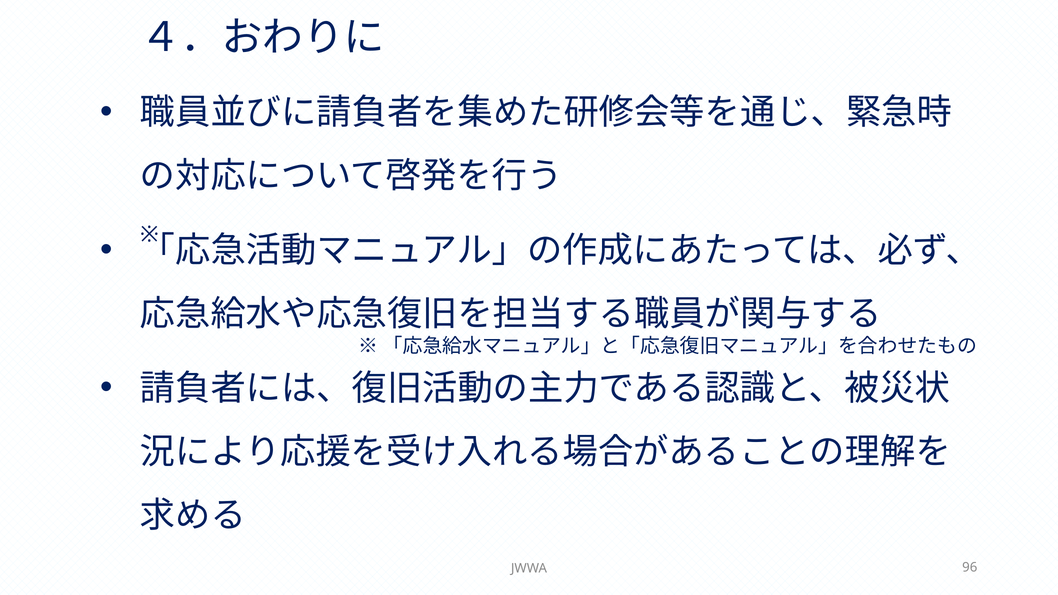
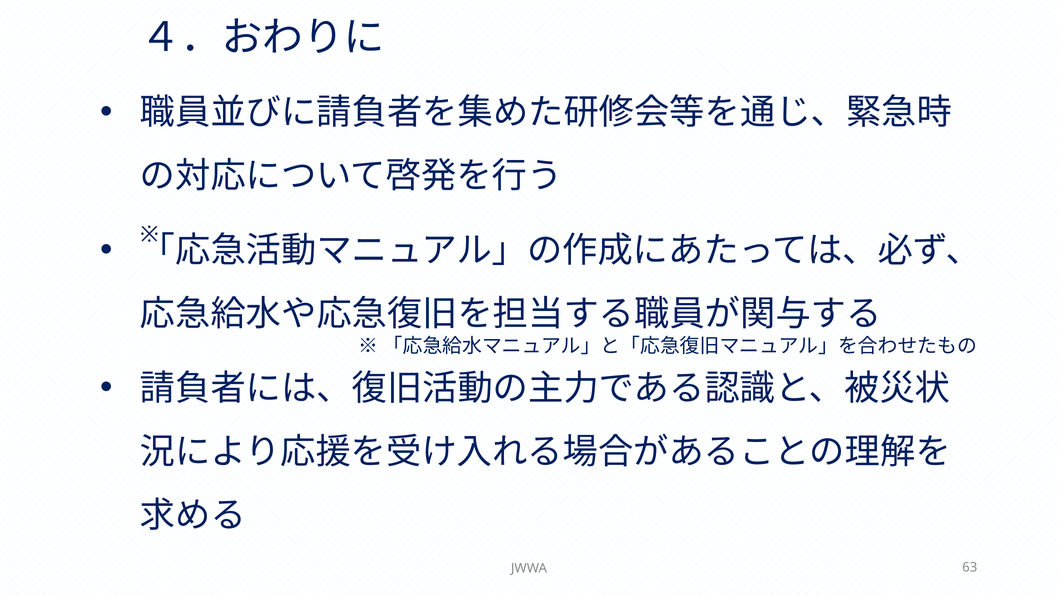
96: 96 -> 63 (970, 567)
